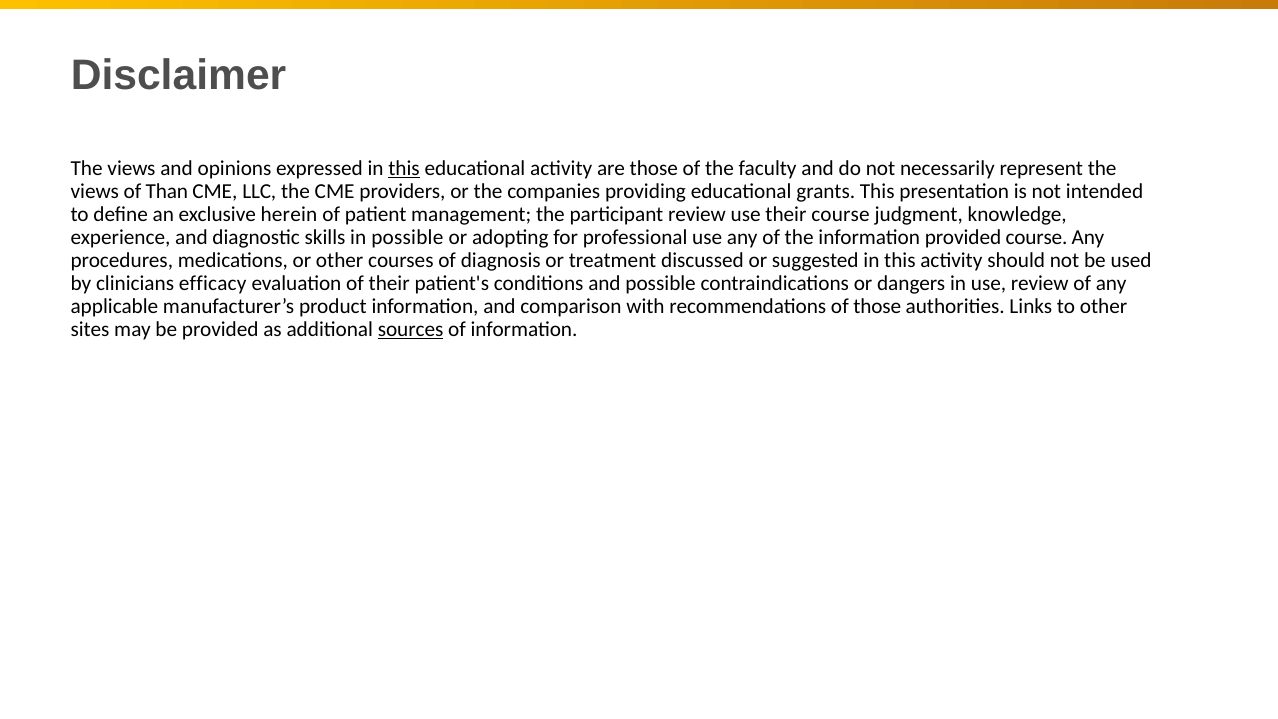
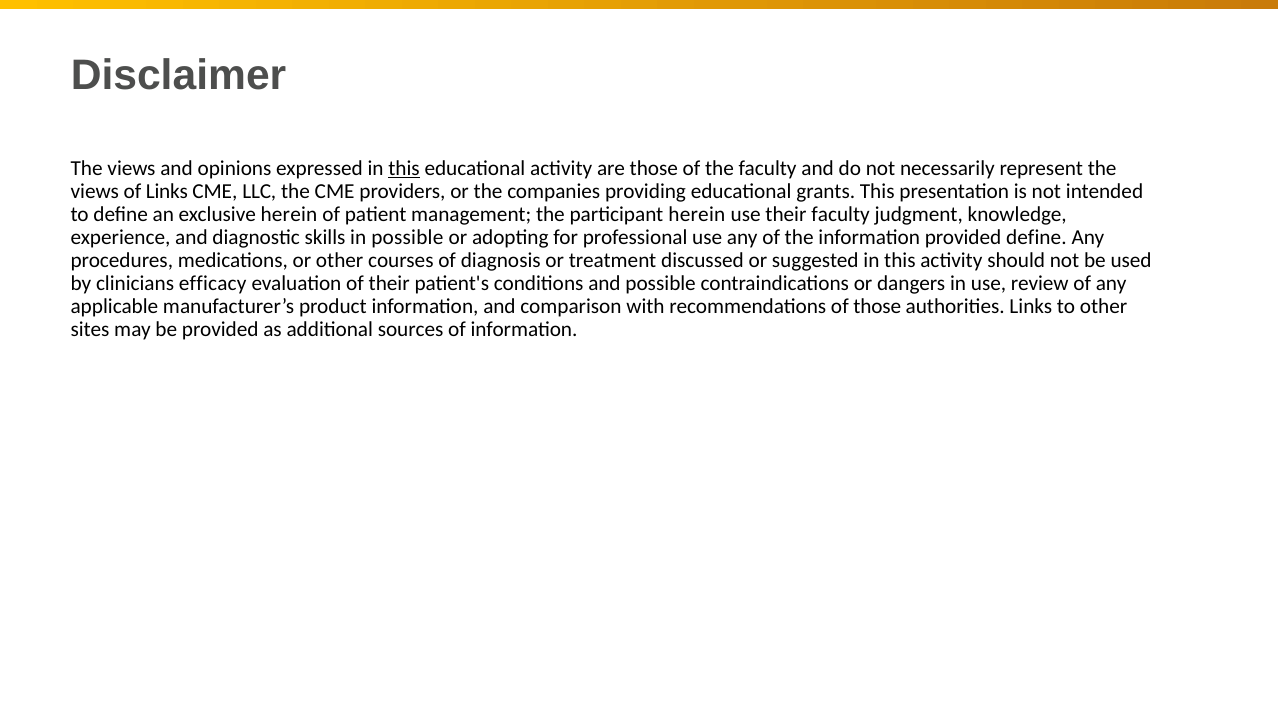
of Than: Than -> Links (167, 191)
participant review: review -> herein (697, 214)
their course: course -> faculty (841, 214)
provided course: course -> define (1036, 237)
sources underline: present -> none (411, 329)
